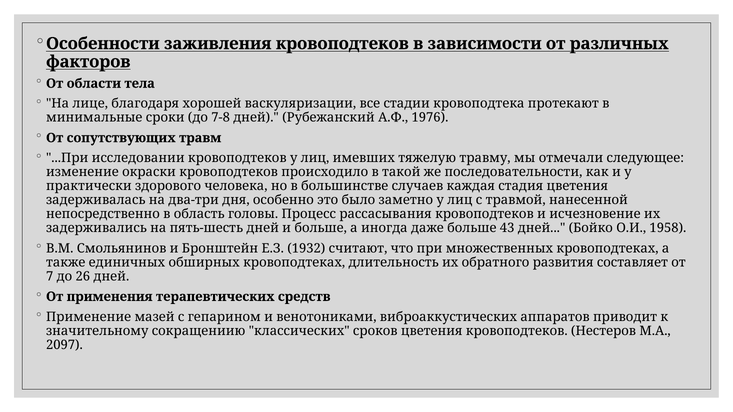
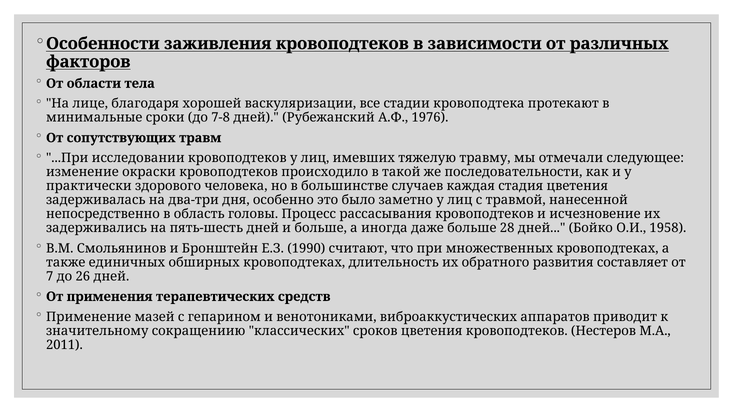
43: 43 -> 28 (507, 228)
1932: 1932 -> 1990 (306, 249)
2097: 2097 -> 2011 (64, 345)
